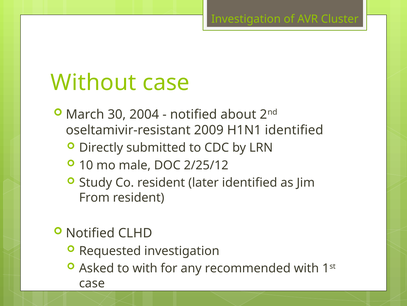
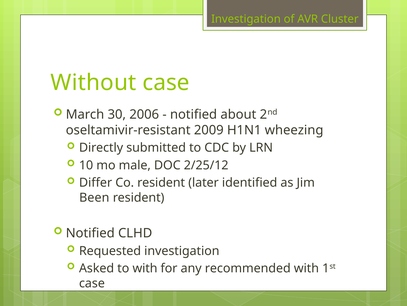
2004: 2004 -> 2006 (144, 114)
H1N1 identified: identified -> wheezing (294, 130)
Study: Study -> Differ (96, 182)
From: From -> Been (94, 197)
